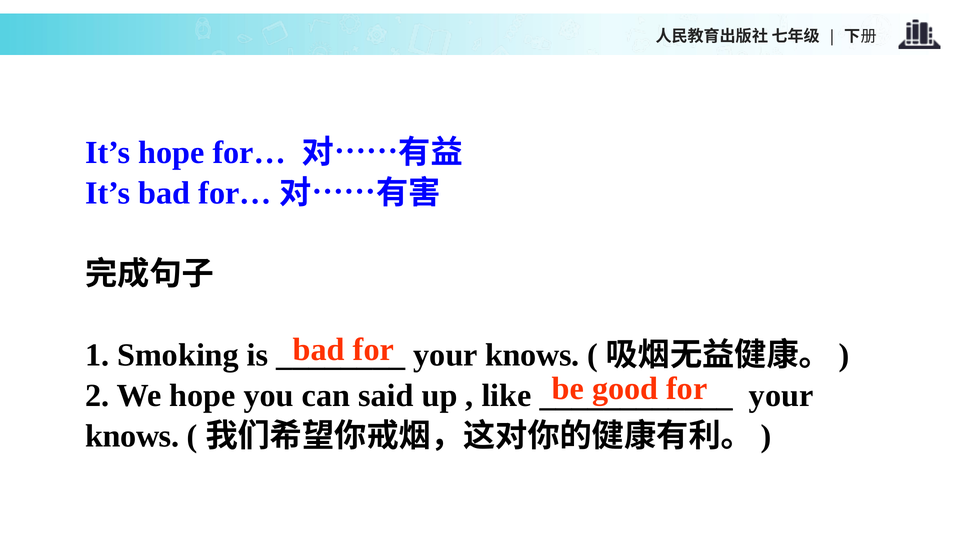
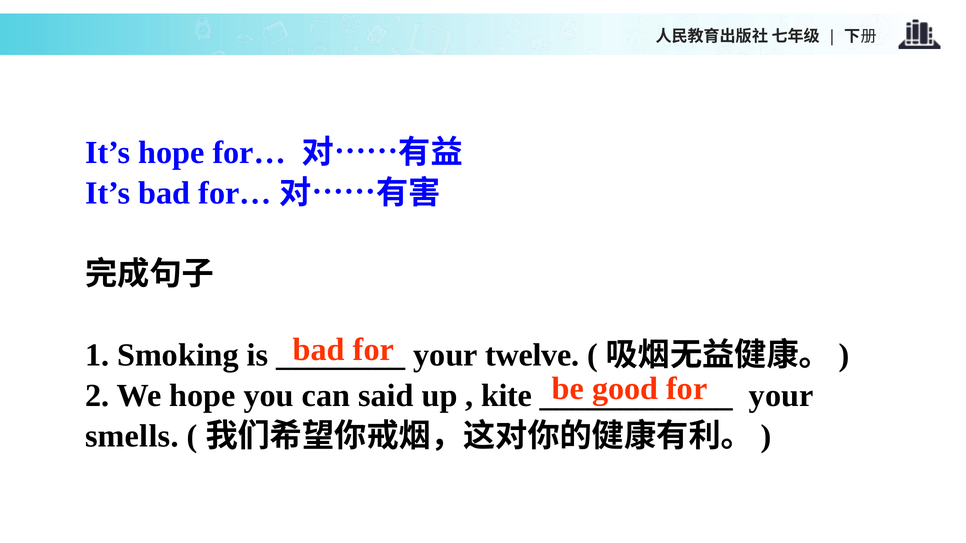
knows: knows -> twelve (532, 355)
like: like -> kite (507, 396)
knows: knows -> smells (132, 436)
